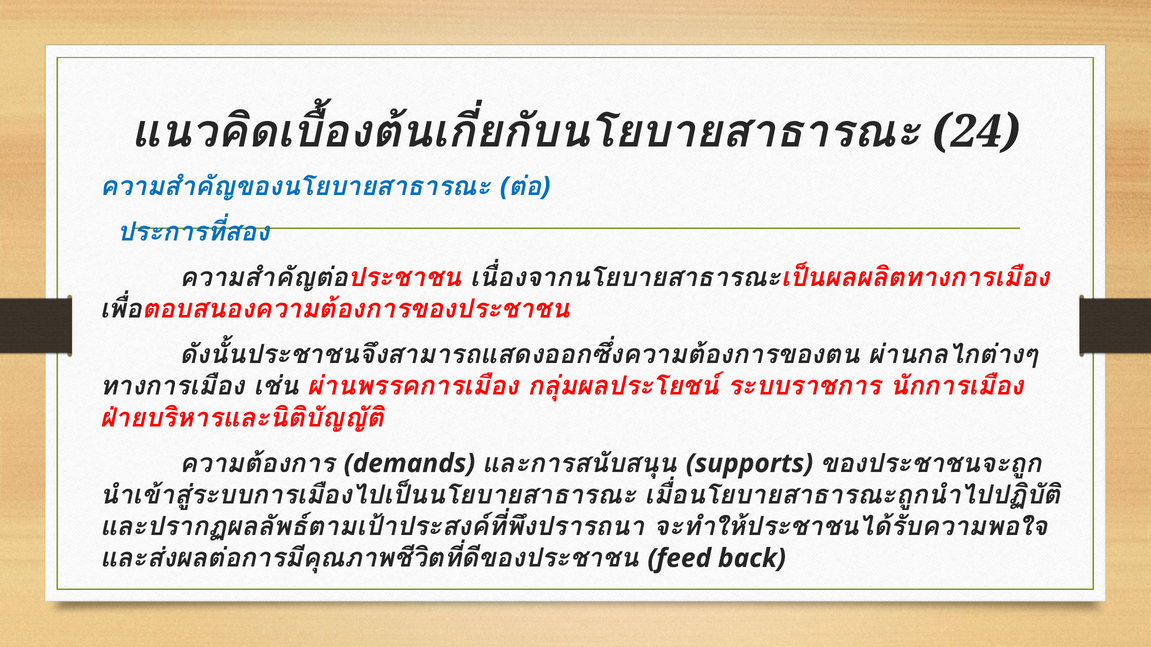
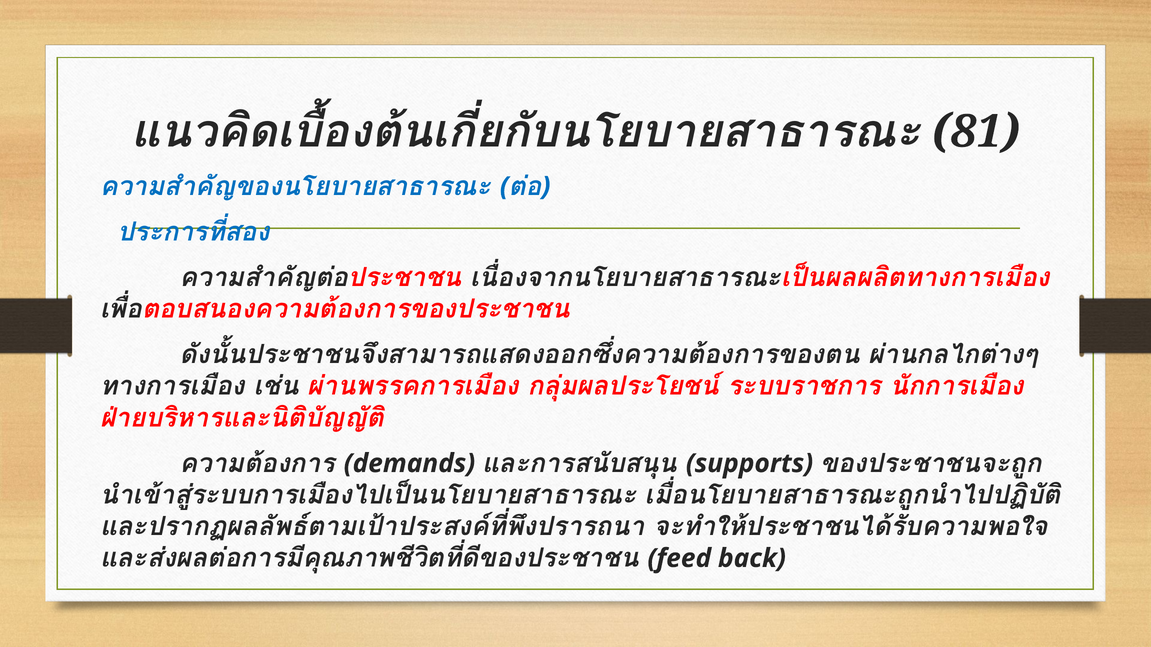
24: 24 -> 81 (976, 132)
